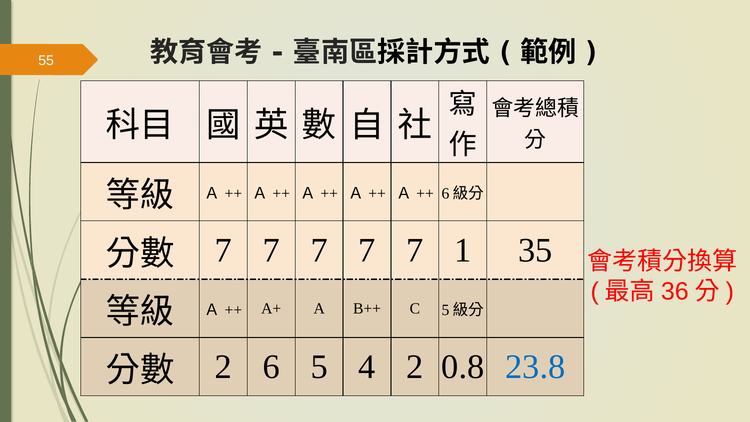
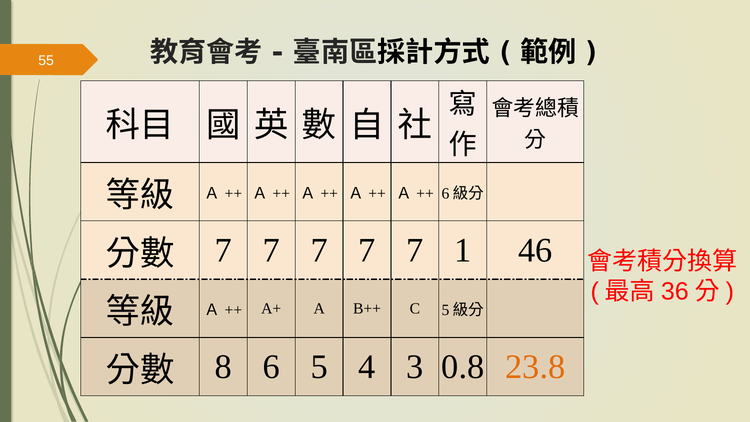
35: 35 -> 46 (535, 250)
2: 2 -> 8 (223, 367)
4 2: 2 -> 3 (415, 367)
23.8 colour: blue -> orange (535, 367)
